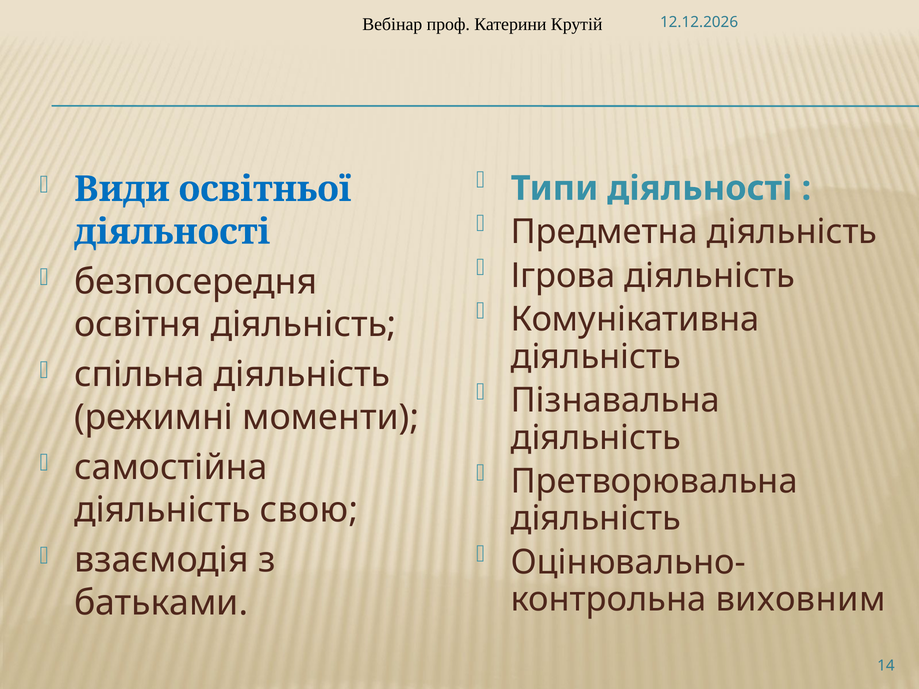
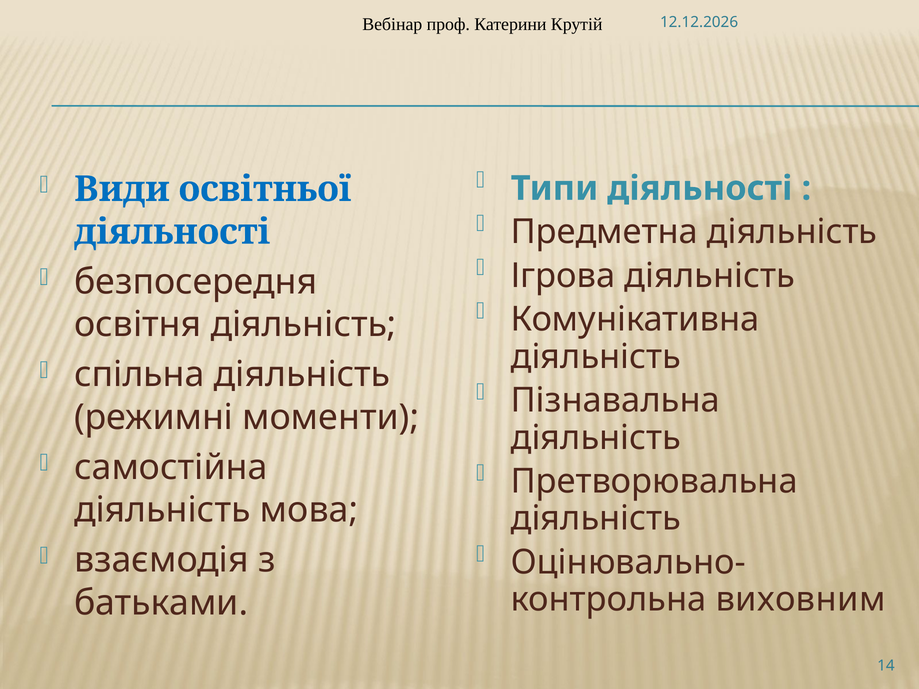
свою: свою -> мова (309, 510)
